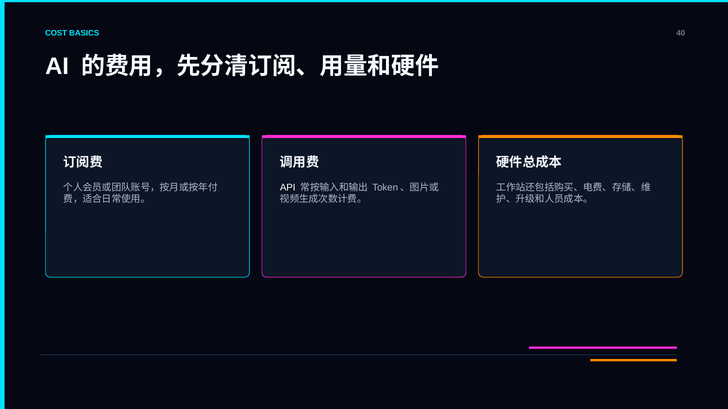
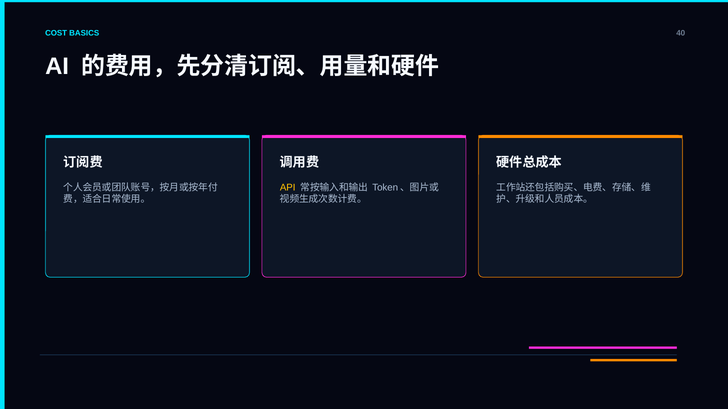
API colour: white -> yellow (288, 188)
